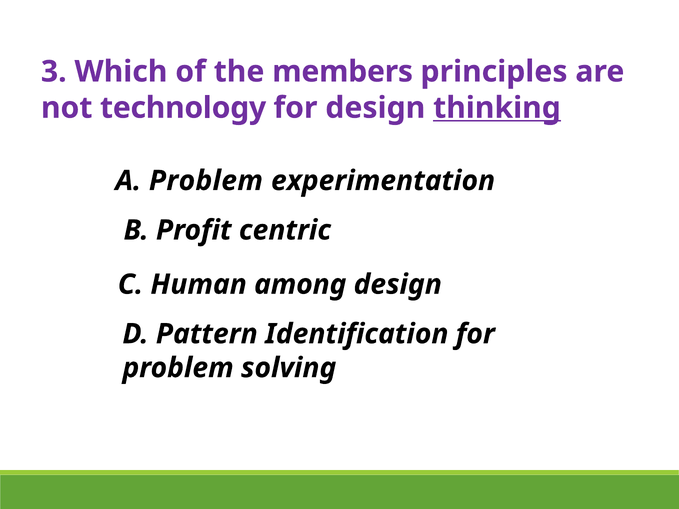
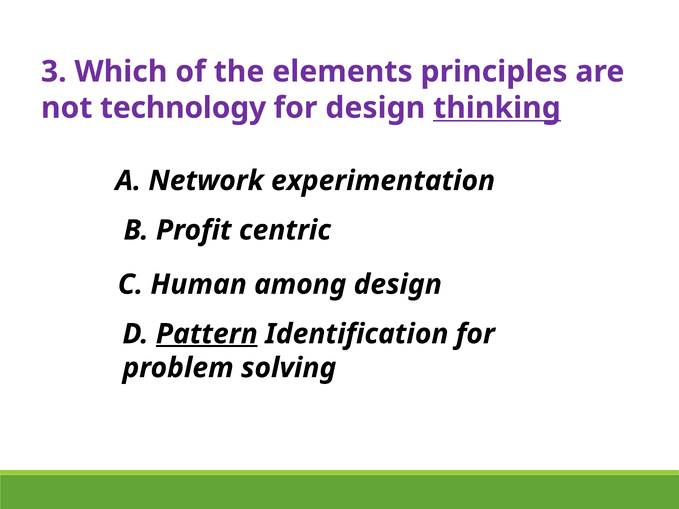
members: members -> elements (342, 72)
A Problem: Problem -> Network (206, 181)
Pattern underline: none -> present (207, 334)
